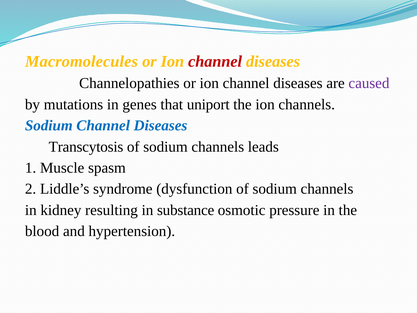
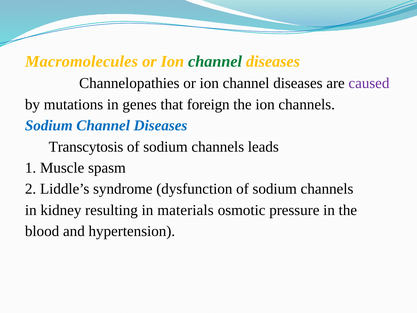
channel colour: red -> green (215, 62)
uniport: uniport -> foreign (208, 104)
substance: substance -> materials (186, 210)
